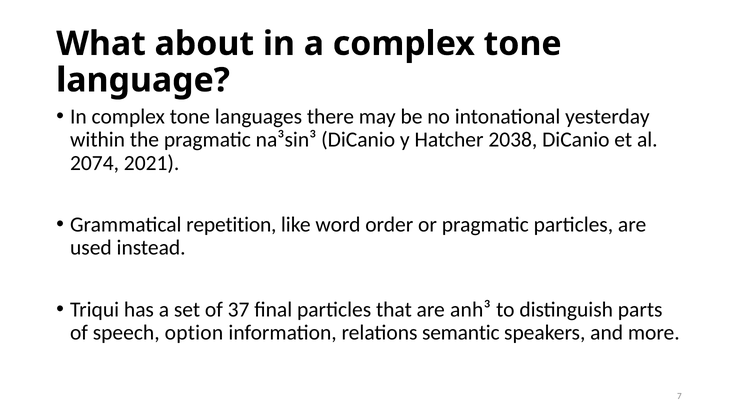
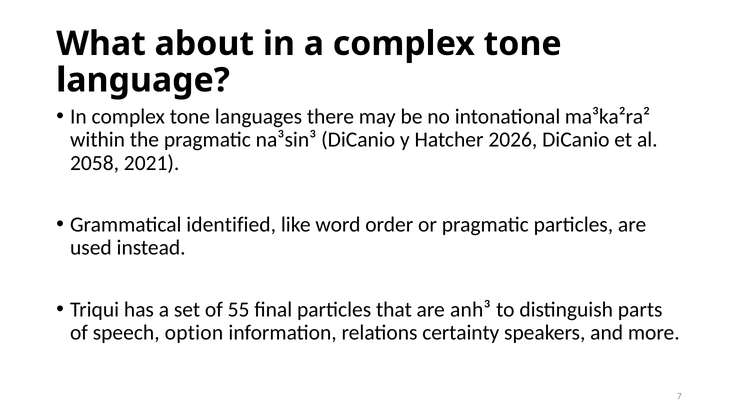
yesterday: yesterday -> ma³ka²ra² (607, 117)
2038: 2038 -> 2026 (513, 140)
2074: 2074 -> 2058 (95, 163)
repetition: repetition -> identified (231, 225)
37: 37 -> 55 (239, 310)
semantic: semantic -> certainty (461, 333)
